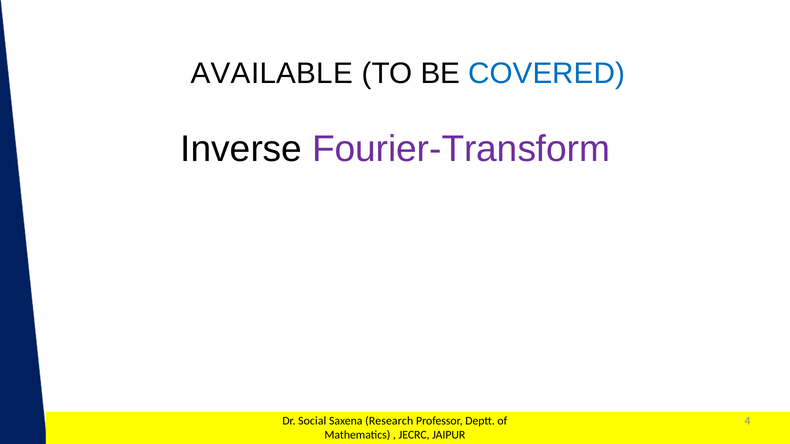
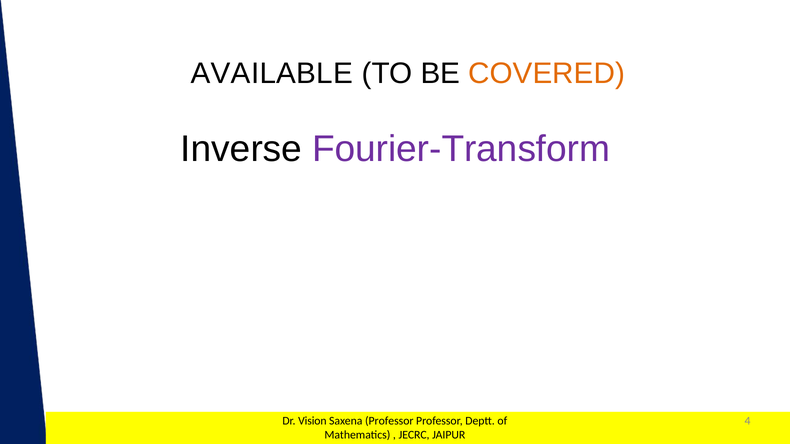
COVERED colour: blue -> orange (547, 73)
Social: Social -> Vision (312, 421)
Saxena Research: Research -> Professor (389, 421)
